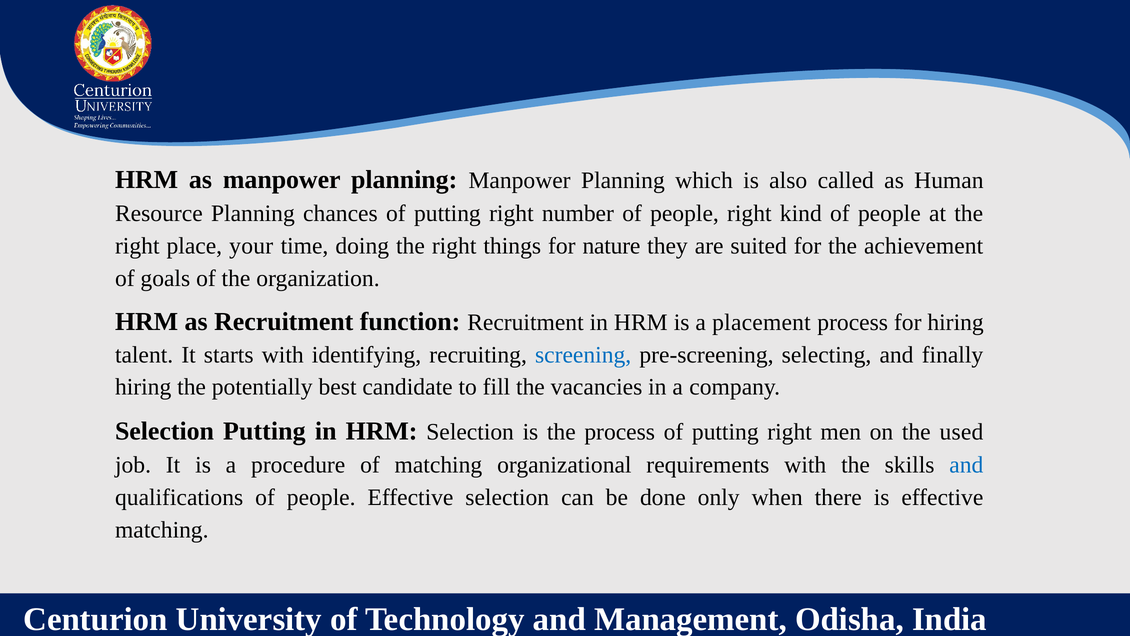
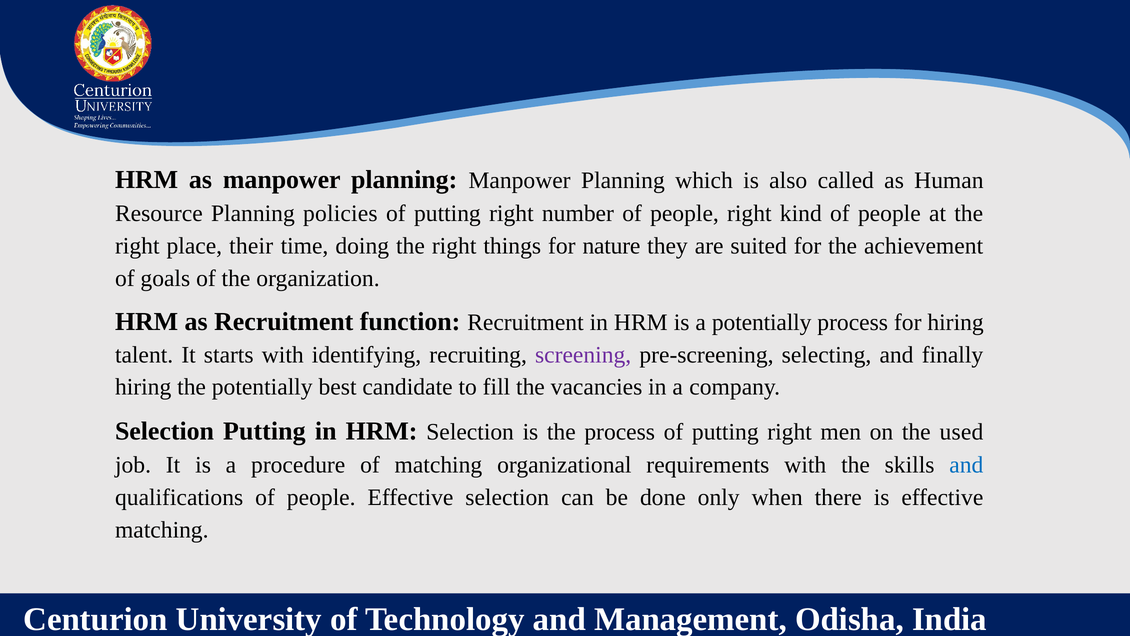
chances: chances -> policies (340, 213)
your: your -> their (251, 246)
a placement: placement -> potentially (762, 322)
screening colour: blue -> purple (583, 355)
